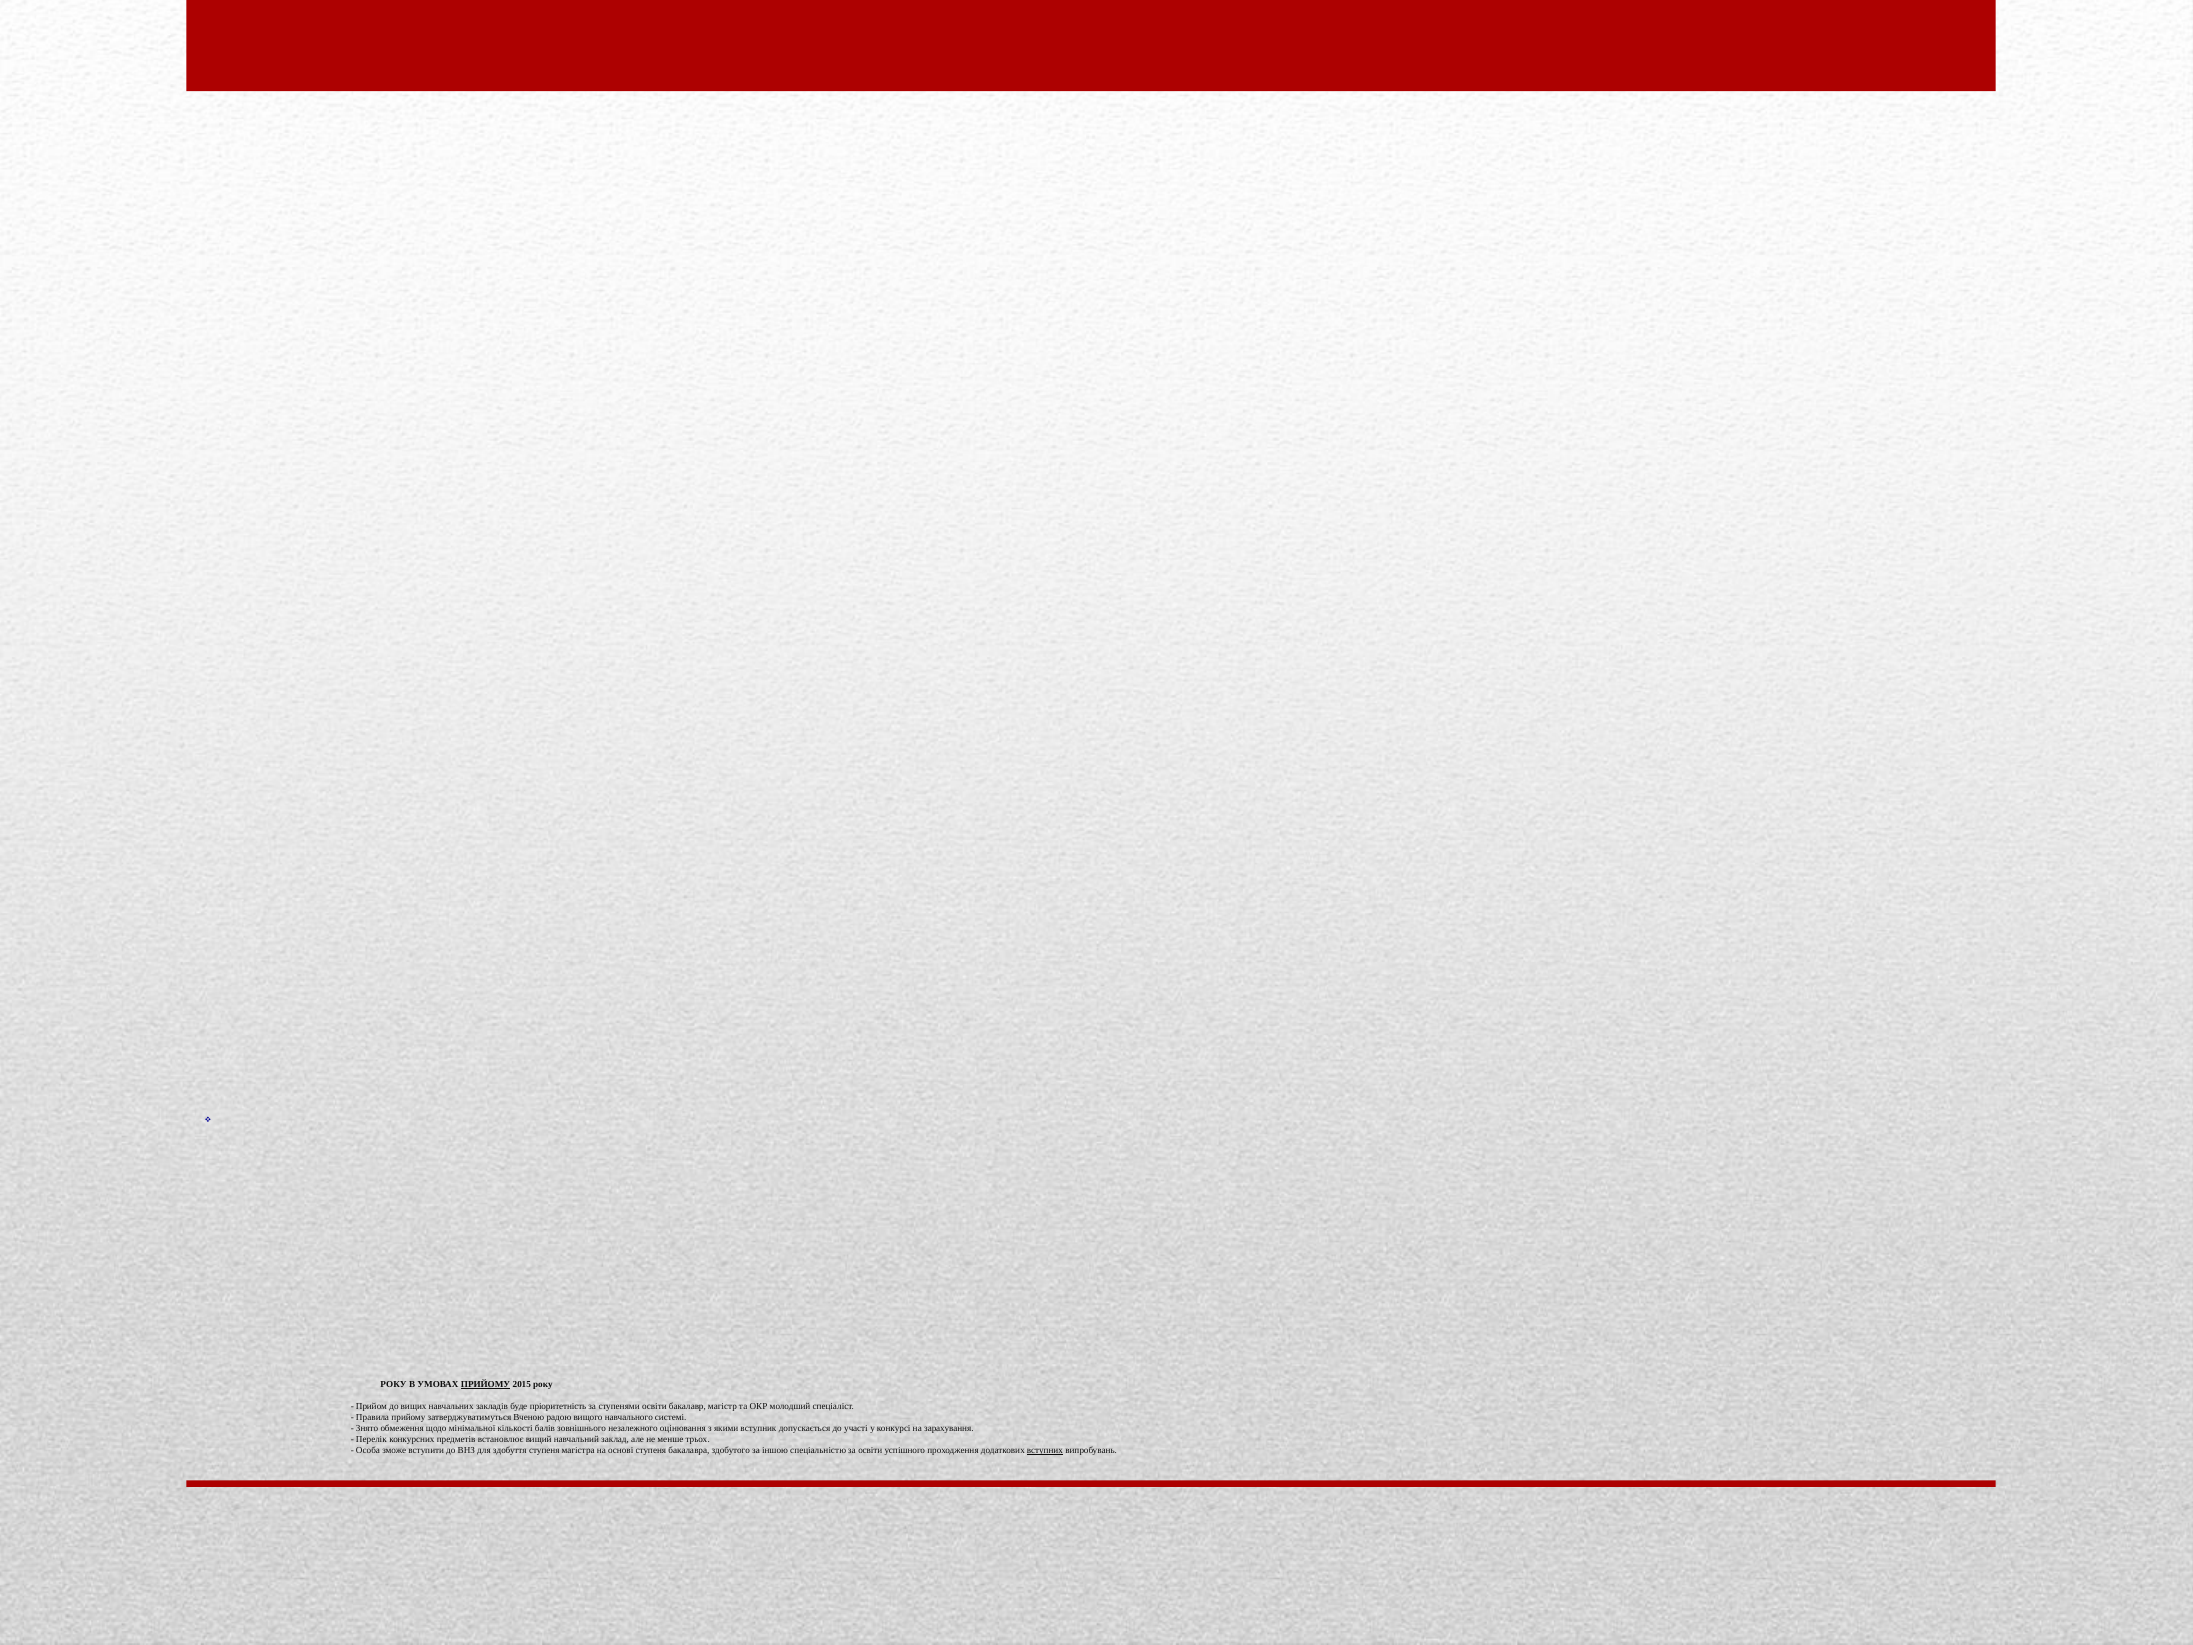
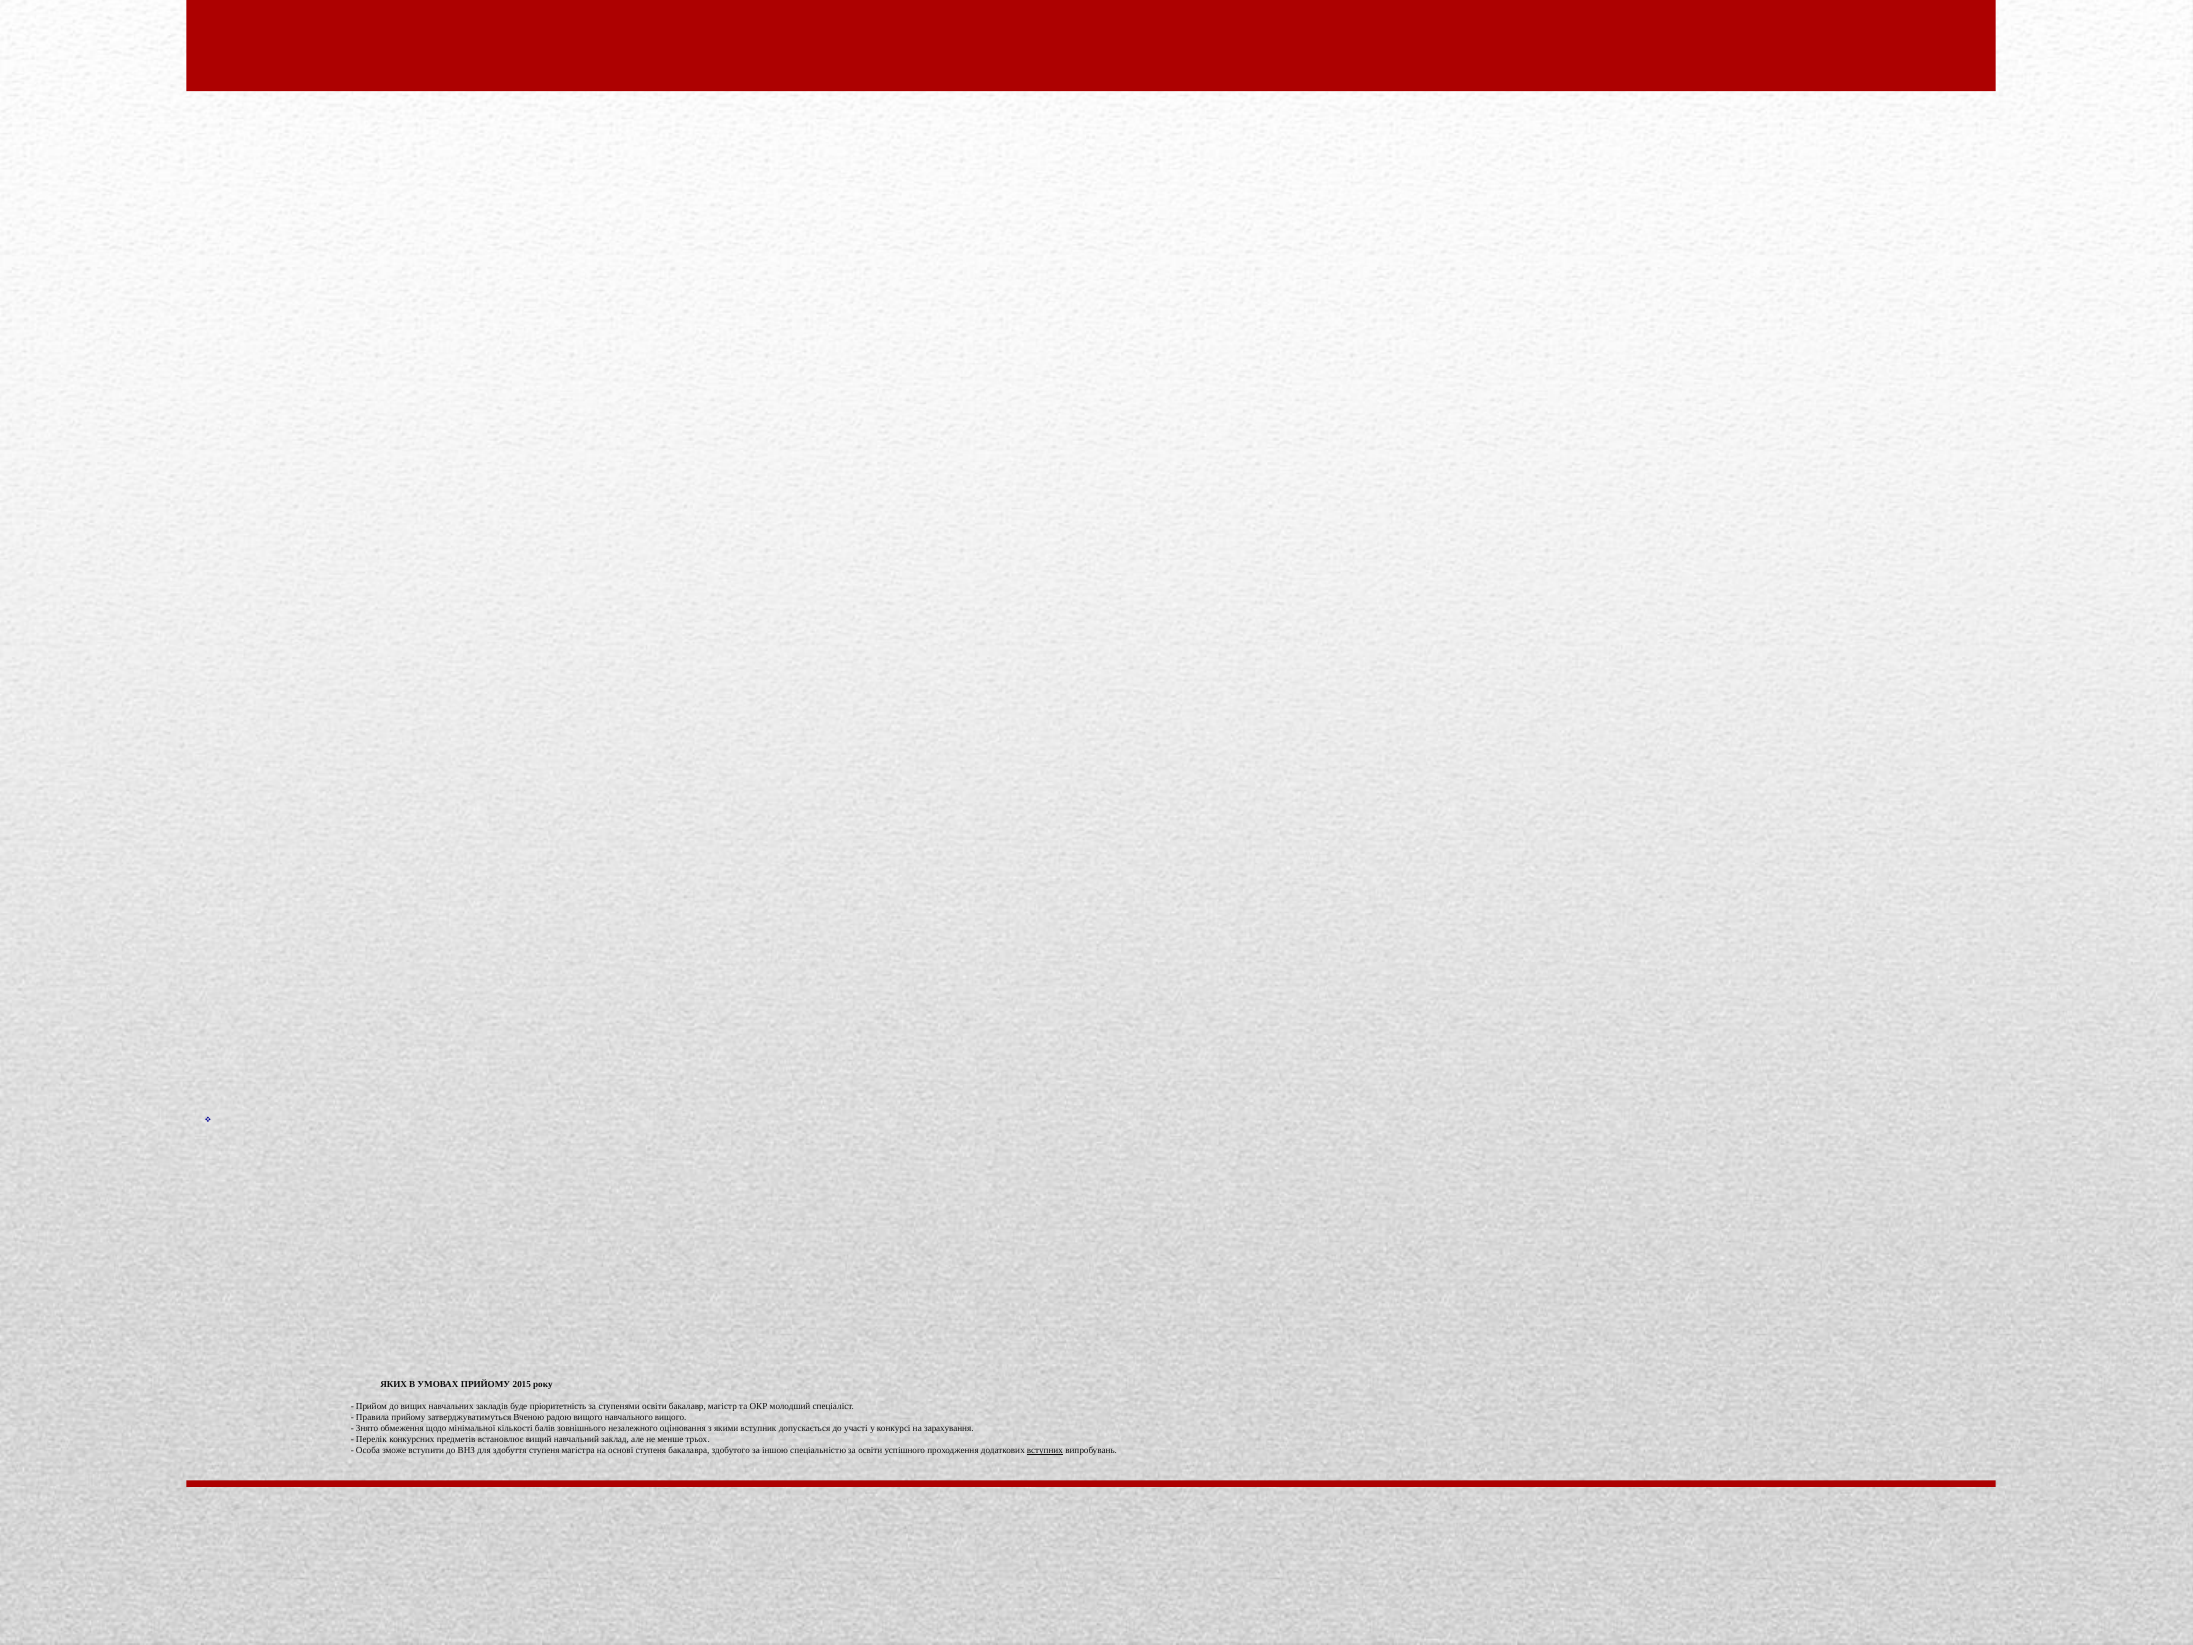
РОКУ: РОКУ -> ЯКИХ (394, 1384)
ПРИЙОМУ underline: present -> none (486, 1384)
навчального системі: системі -> вищого (671, 1417)
